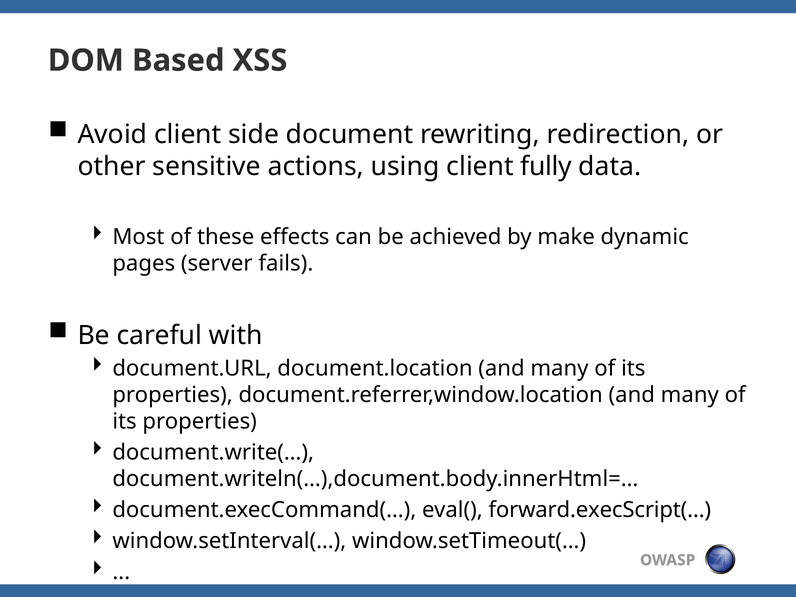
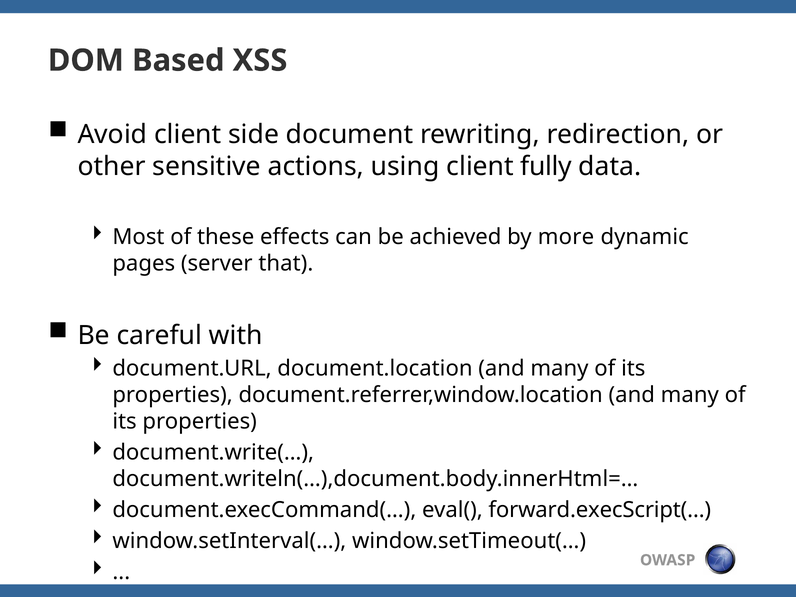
make: make -> more (566, 237)
fails: fails -> that (286, 263)
